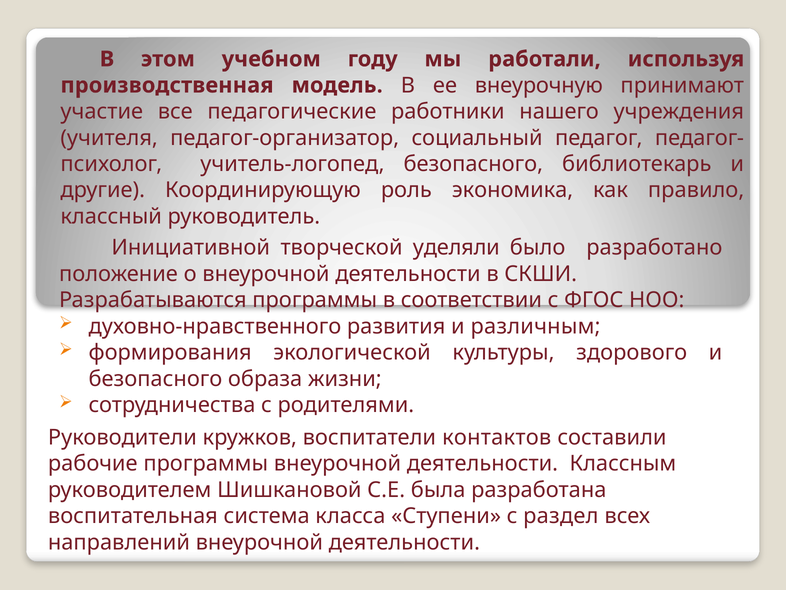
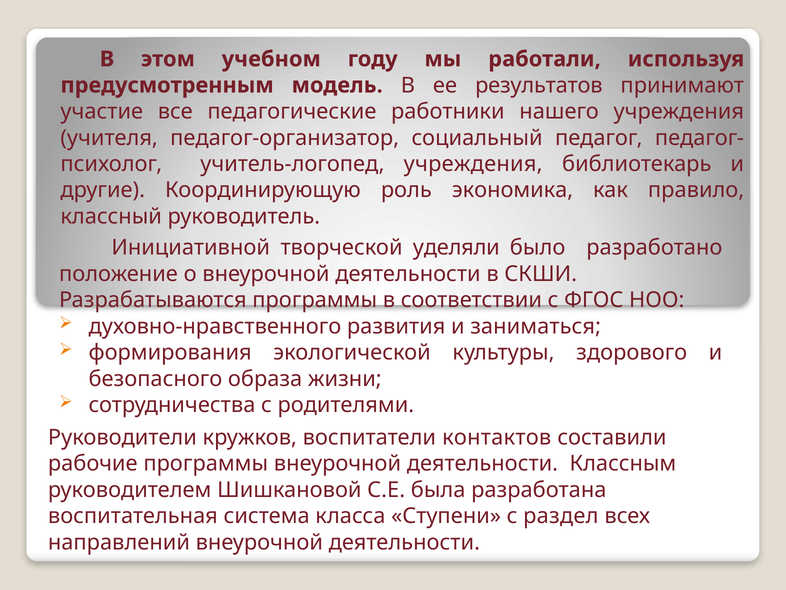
производственная: производственная -> предусмотренным (167, 85)
внеурочную: внеурочную -> результатов (539, 85)
учитель-логопед безопасного: безопасного -> учреждения (473, 164)
различным: различным -> заниматься (536, 326)
